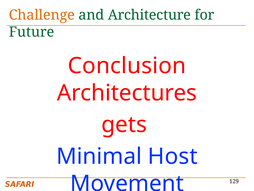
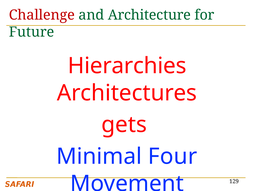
Challenge colour: orange -> red (42, 15)
Conclusion: Conclusion -> Hierarchies (127, 66)
Host: Host -> Four (173, 156)
